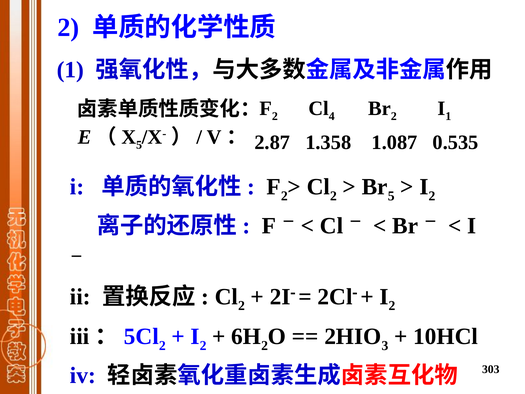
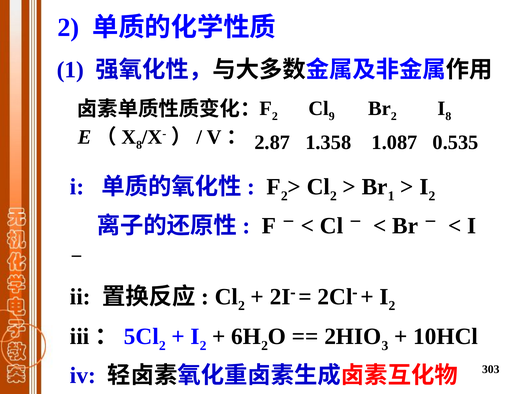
4: 4 -> 9 (332, 116)
I 1: 1 -> 8 (448, 116)
5: 5 -> 8 (139, 145)
5: 5 -> 1 (391, 196)
